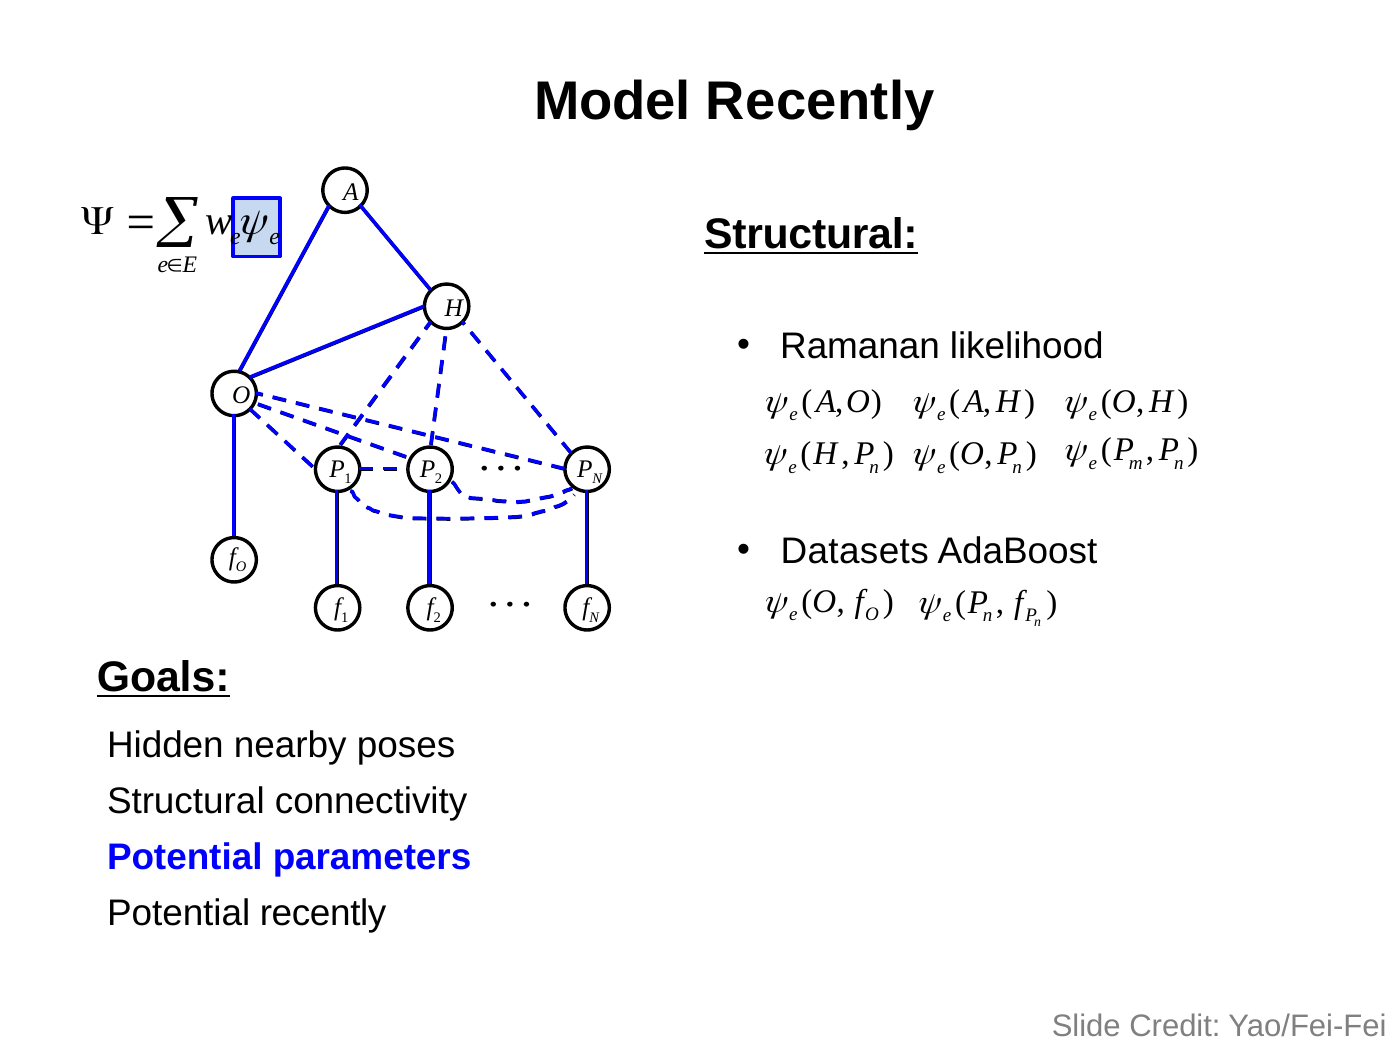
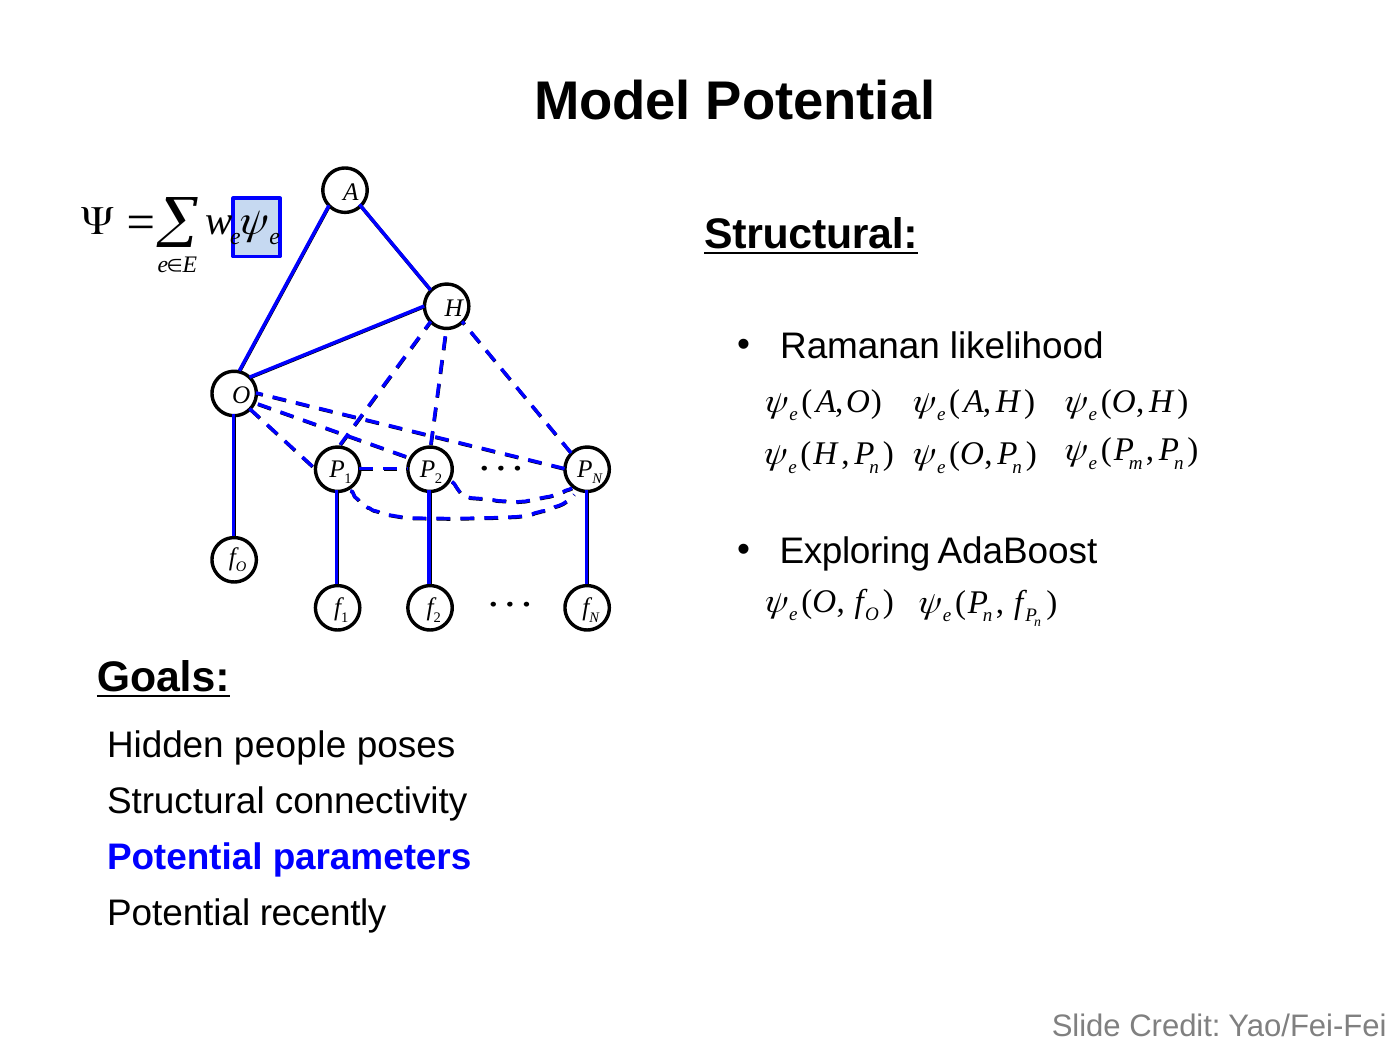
Model Recently: Recently -> Potential (821, 102)
Datasets: Datasets -> Exploring (855, 551)
nearby: nearby -> people (290, 746)
